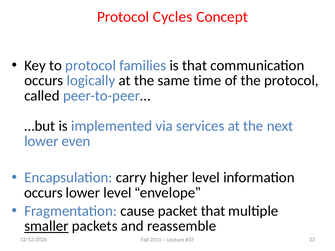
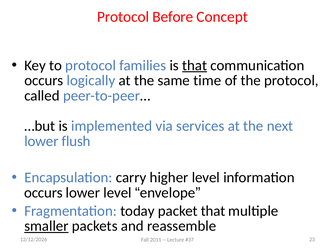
Cycles: Cycles -> Before (173, 17)
that underline: none -> present (195, 65)
even: even -> flush (76, 141)
cause: cause -> today (137, 211)
